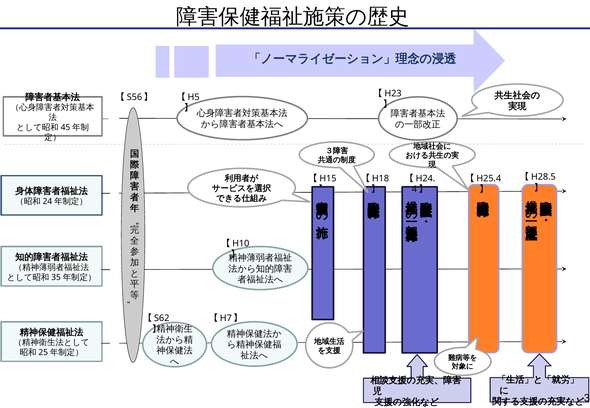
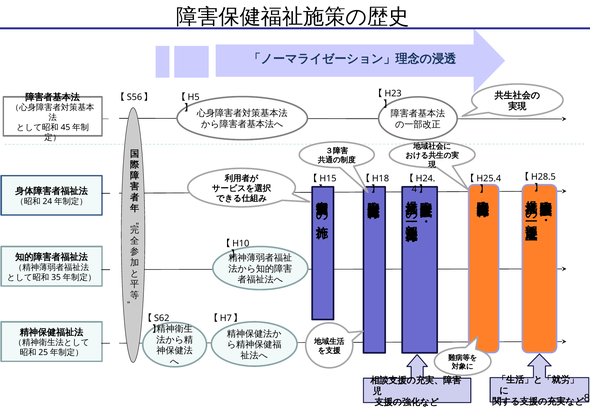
3: 3 -> 8 (587, 398)
